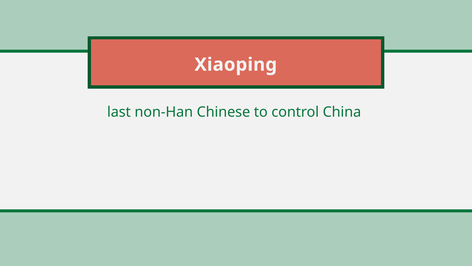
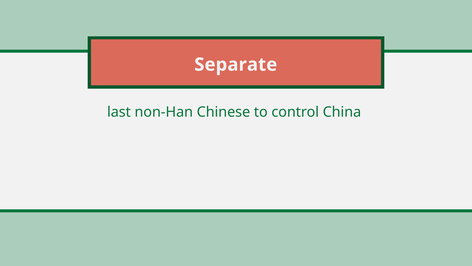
Xiaoping: Xiaoping -> Separate (236, 64)
